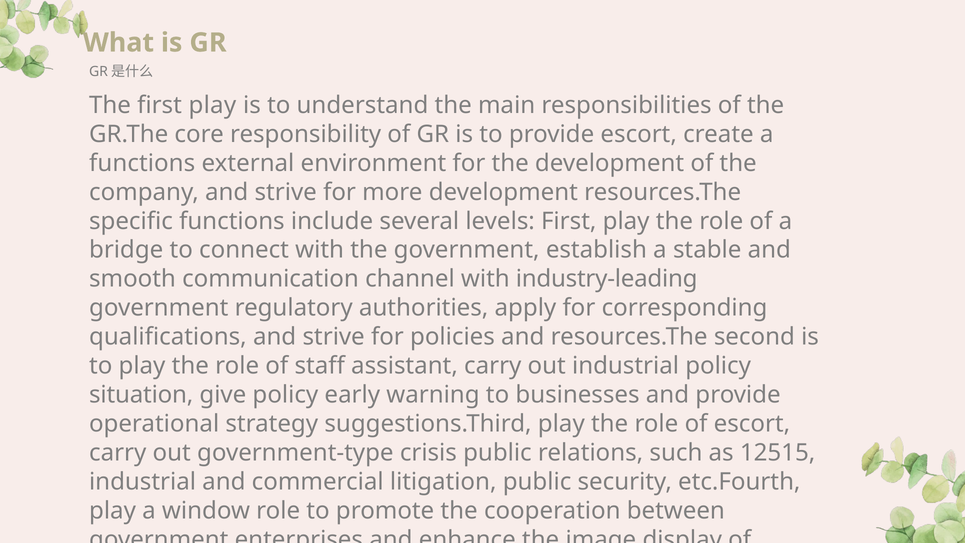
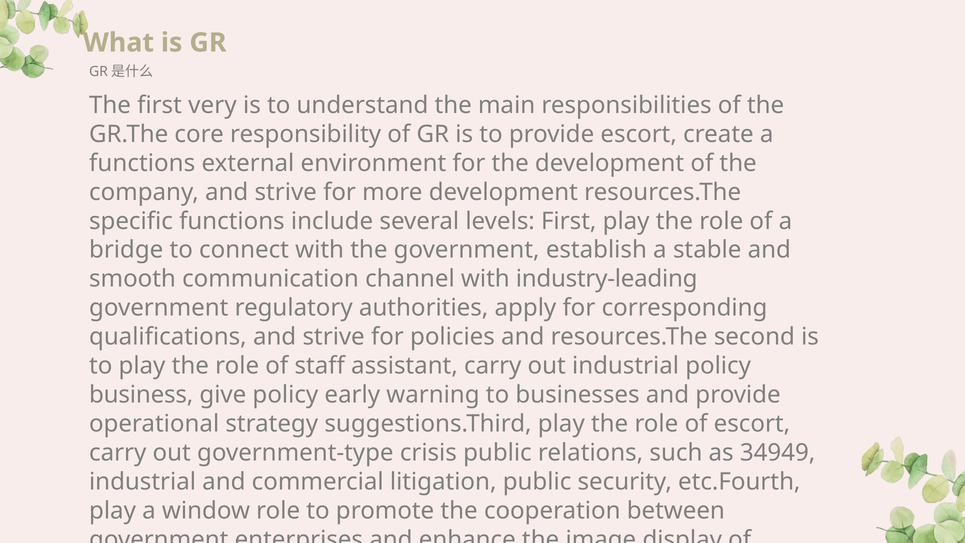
The first play: play -> very (212, 105)
situation: situation -> business (141, 395)
12515: 12515 -> 34949 (778, 453)
